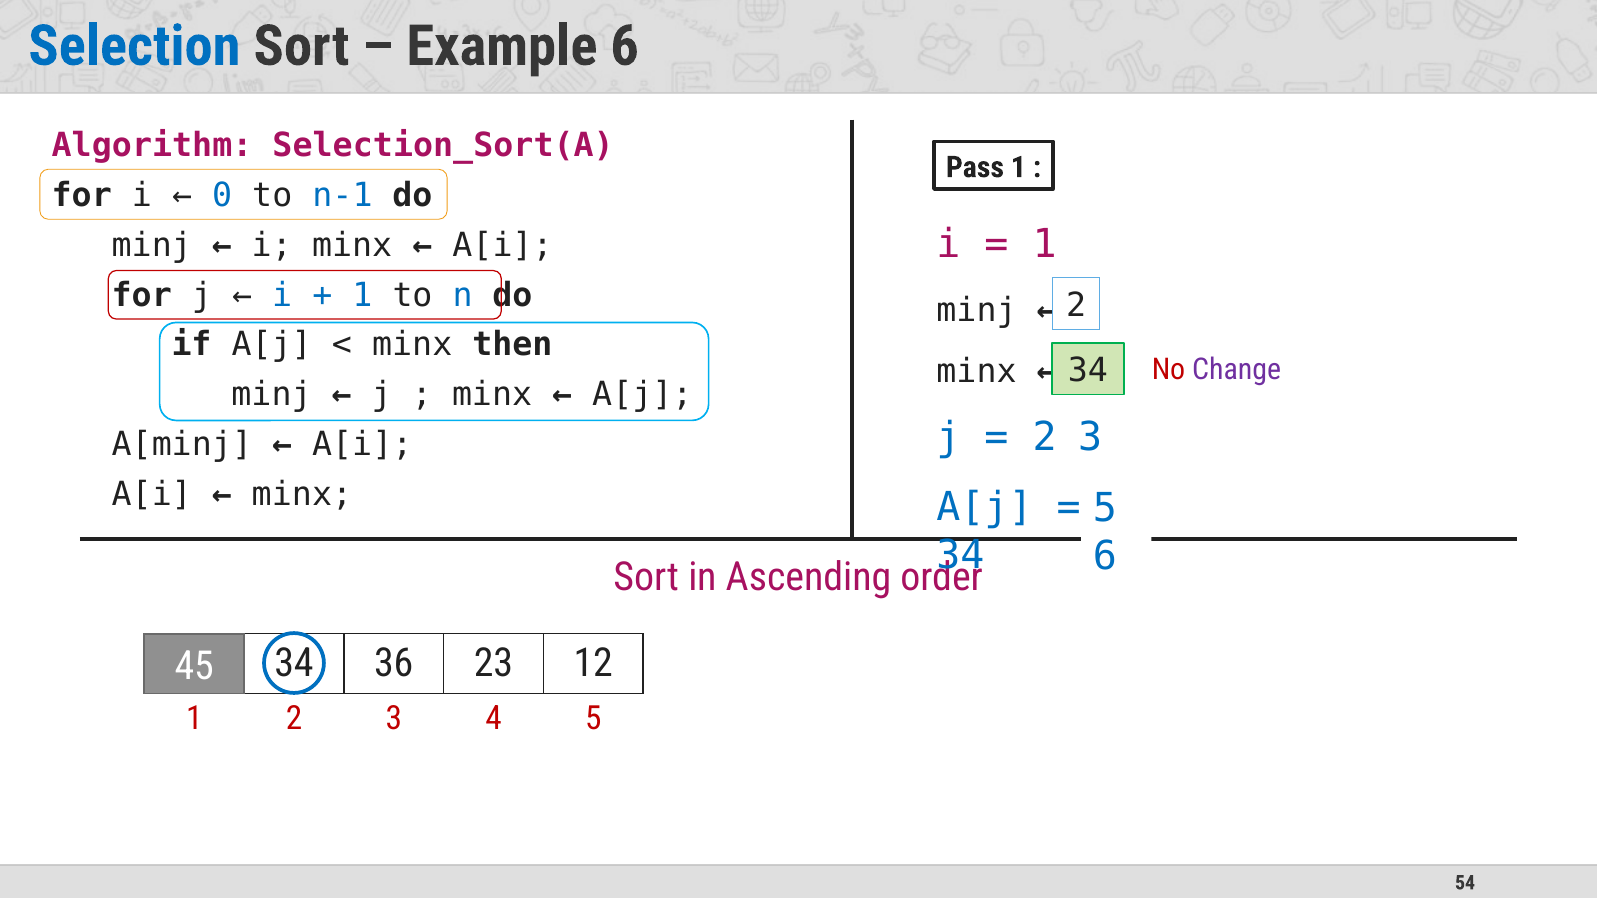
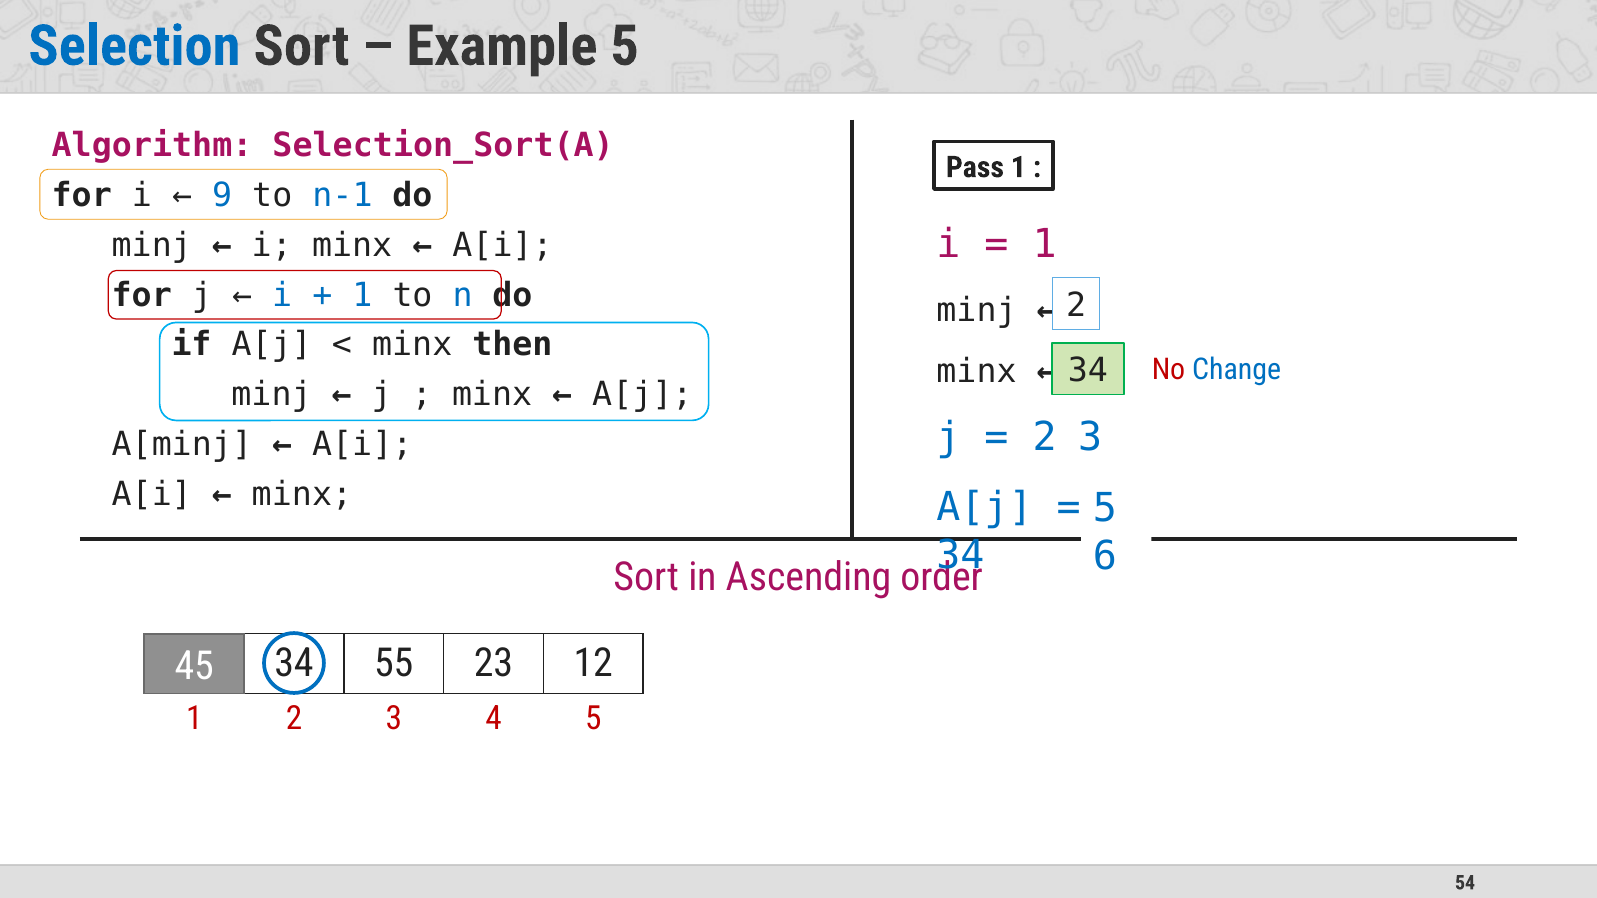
Example 6: 6 -> 5 (625, 46)
0: 0 -> 9 (222, 195)
Change colour: purple -> blue (1237, 369)
36: 36 -> 55 (394, 664)
